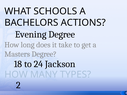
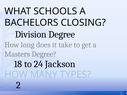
ACTIONS: ACTIONS -> CLOSING (83, 23)
Evening: Evening -> Division (31, 35)
